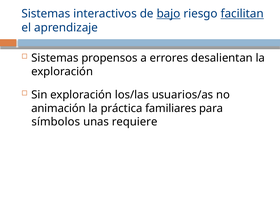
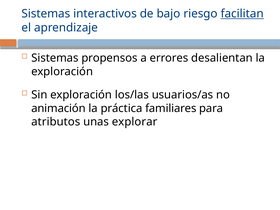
bajo underline: present -> none (168, 14)
símbolos: símbolos -> atributos (56, 122)
requiere: requiere -> explorar (135, 122)
